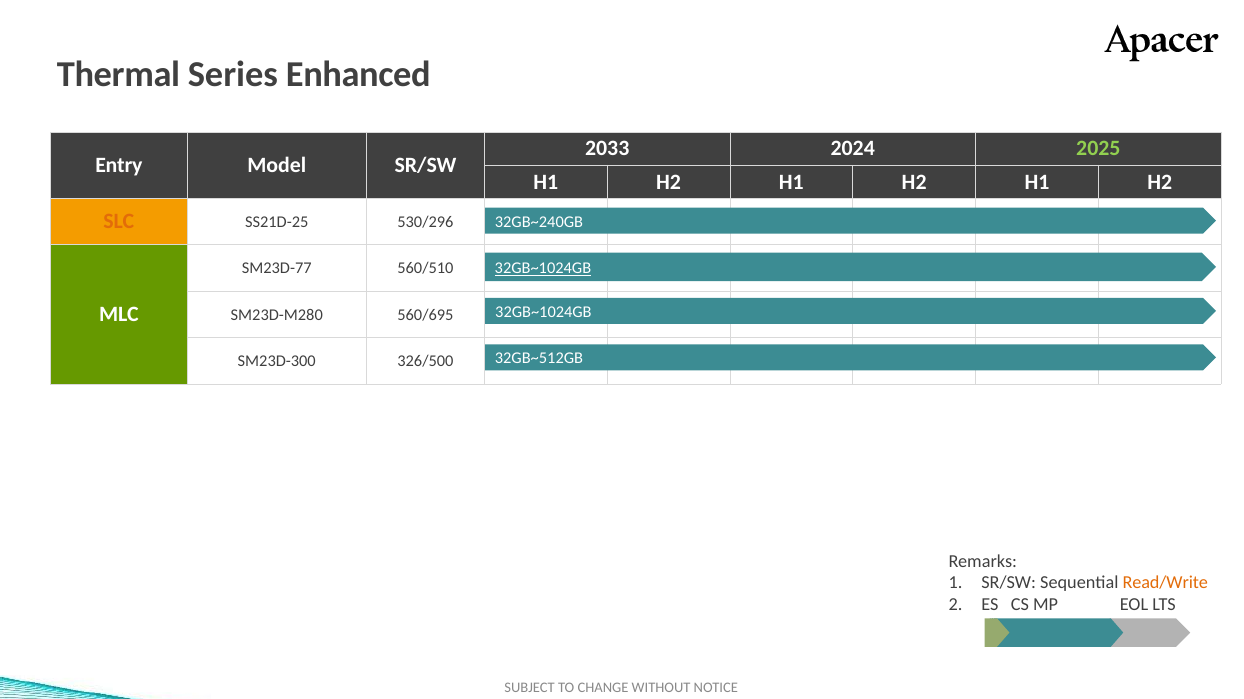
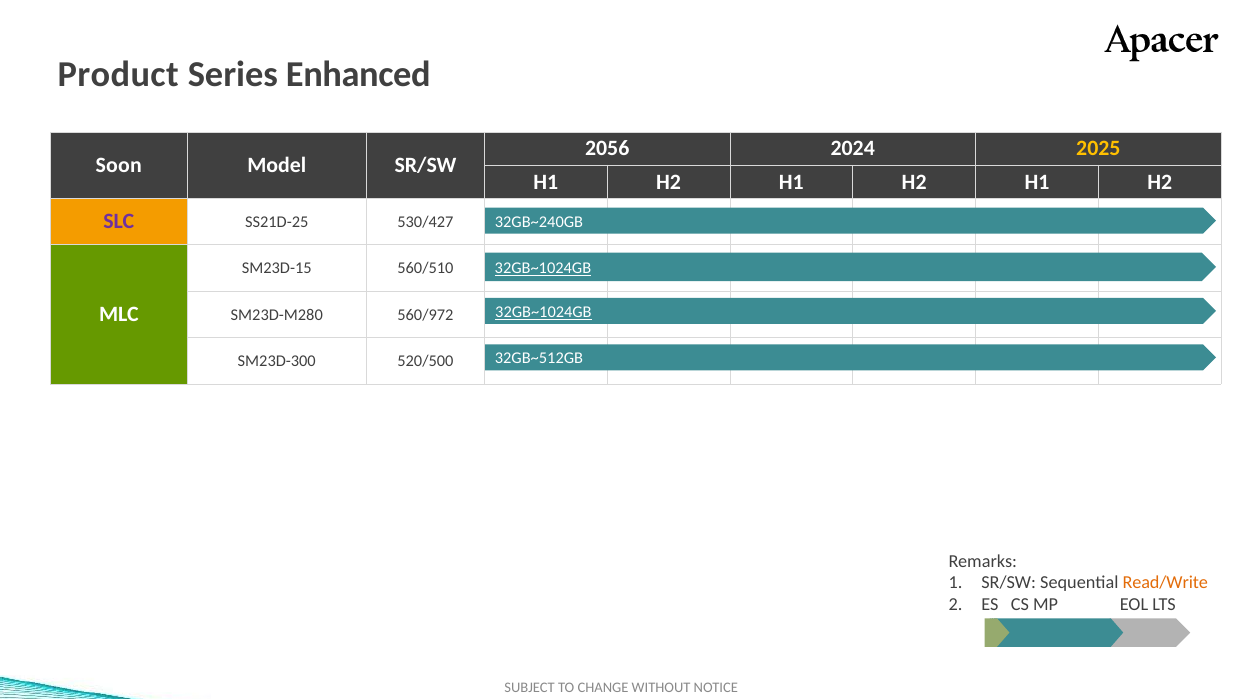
Thermal: Thermal -> Product (118, 74)
2033: 2033 -> 2056 (607, 149)
2025 colour: light green -> yellow (1098, 149)
Entry: Entry -> Soon (119, 166)
SLC colour: orange -> purple (119, 222)
530/296: 530/296 -> 530/427 (425, 222)
SM23D-77: SM23D-77 -> SM23D-15 (277, 268)
32GB~1024GB underline: none -> present (543, 312)
560/695: 560/695 -> 560/972 (425, 315)
326/500: 326/500 -> 520/500 (425, 361)
